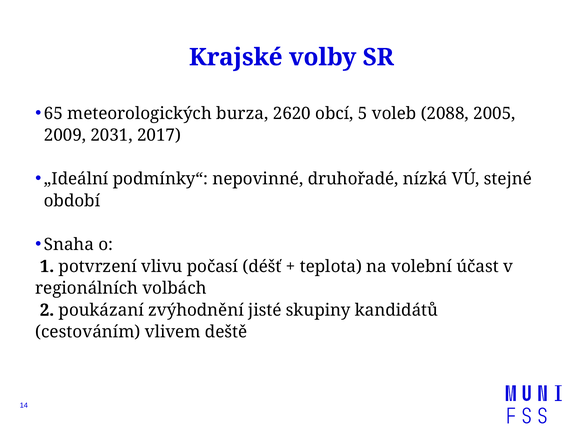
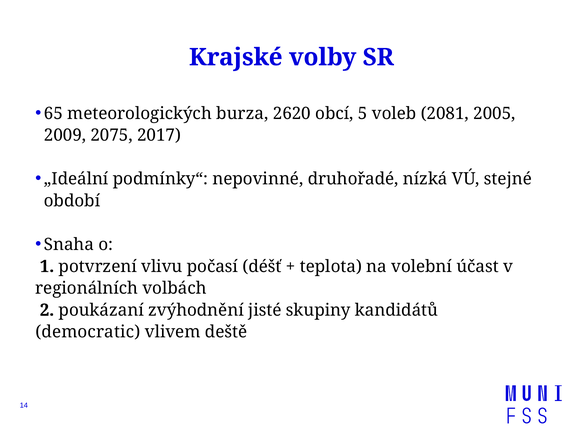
2088: 2088 -> 2081 (445, 113)
2031: 2031 -> 2075 (112, 135)
cestováním: cestováním -> democratic (88, 332)
